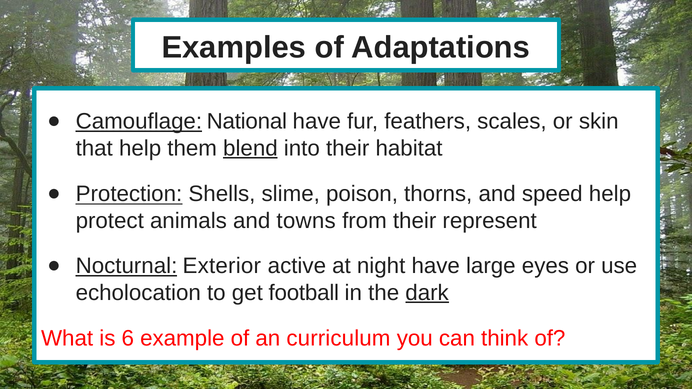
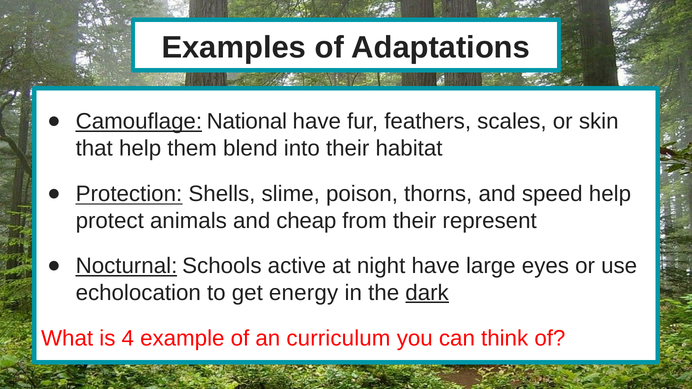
blend underline: present -> none (250, 148)
towns: towns -> cheap (306, 221)
Exterior: Exterior -> Schools (222, 266)
football: football -> energy (304, 293)
6: 6 -> 4 (128, 339)
